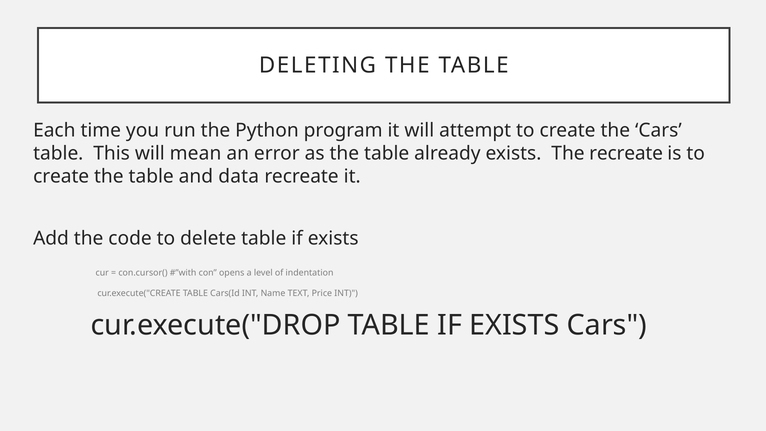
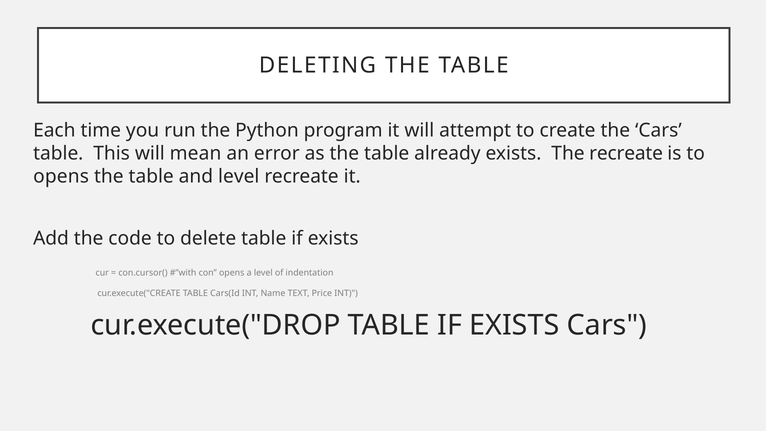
create: create -> opens (61, 176)
and data: data -> level (239, 176)
